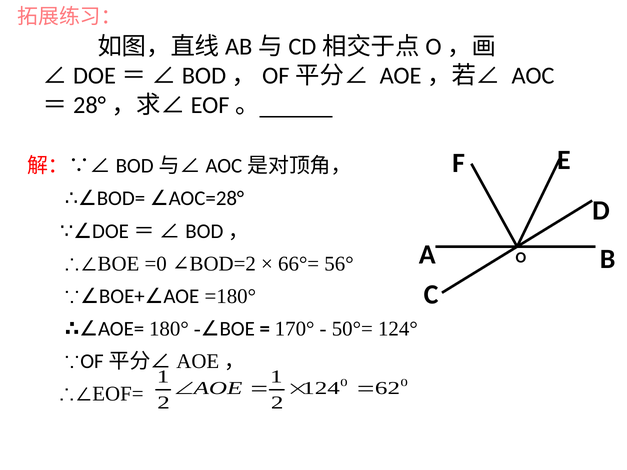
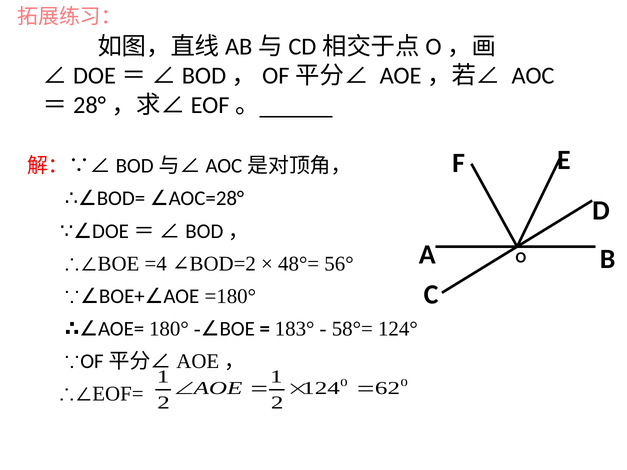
=0: =0 -> =4 (156, 264)
66°=: 66°= -> 48°= (299, 264)
170°: 170° -> 183° (295, 329)
50°=: 50°= -> 58°= (352, 329)
